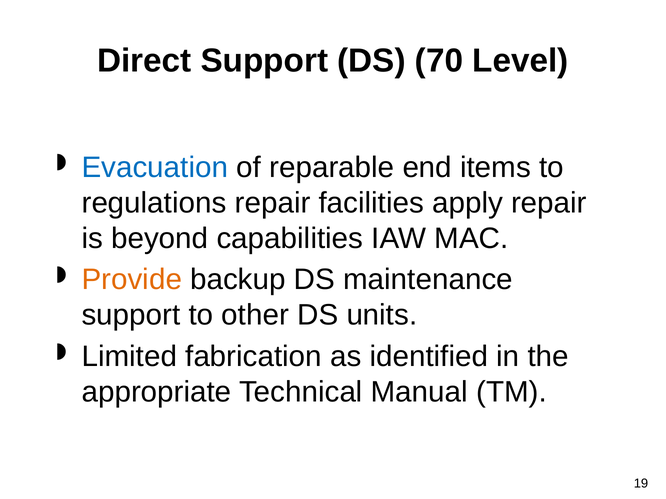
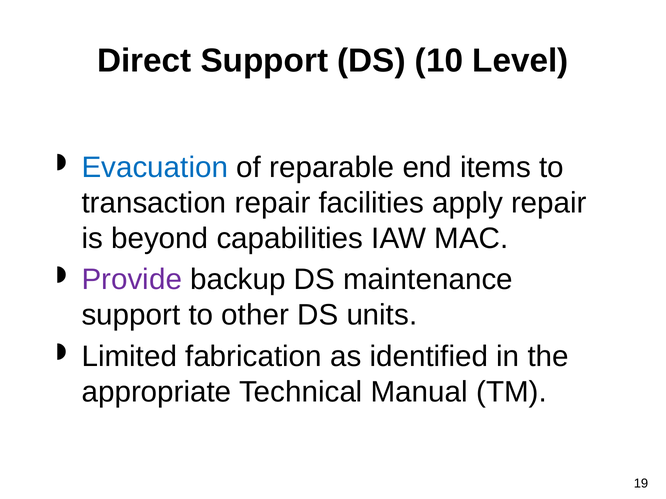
70: 70 -> 10 (439, 61)
regulations: regulations -> transaction (154, 203)
Provide colour: orange -> purple (132, 280)
